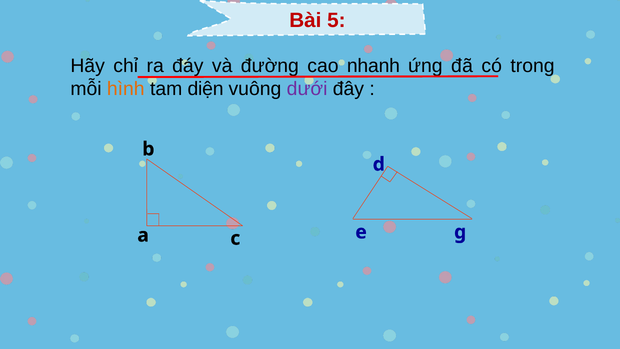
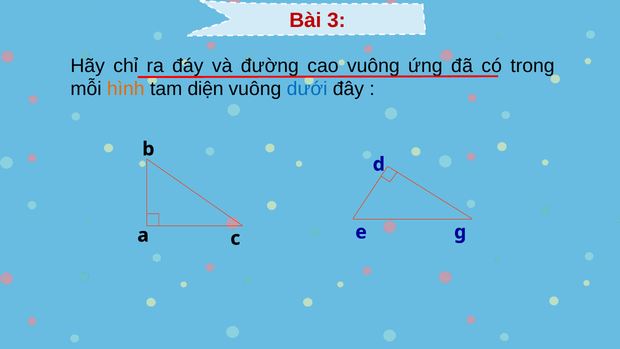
5: 5 -> 3 (336, 20)
cao nhanh: nhanh -> vuông (373, 66)
dưới colour: purple -> blue (307, 89)
